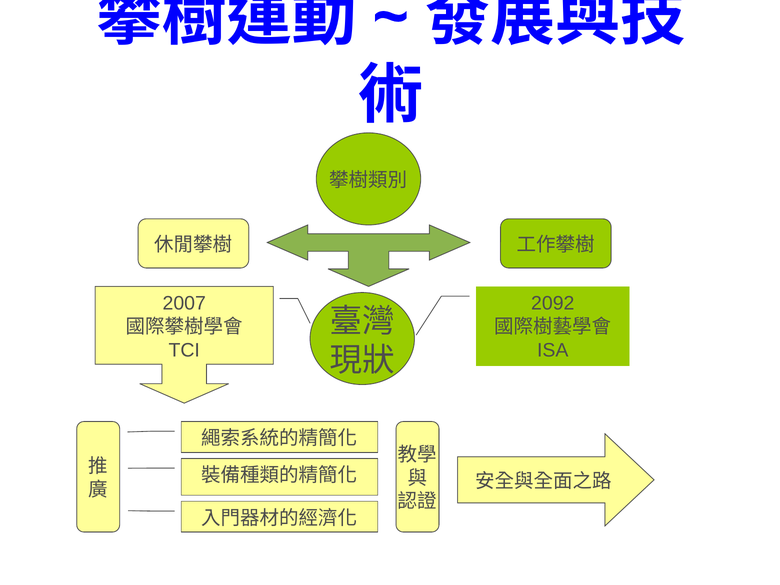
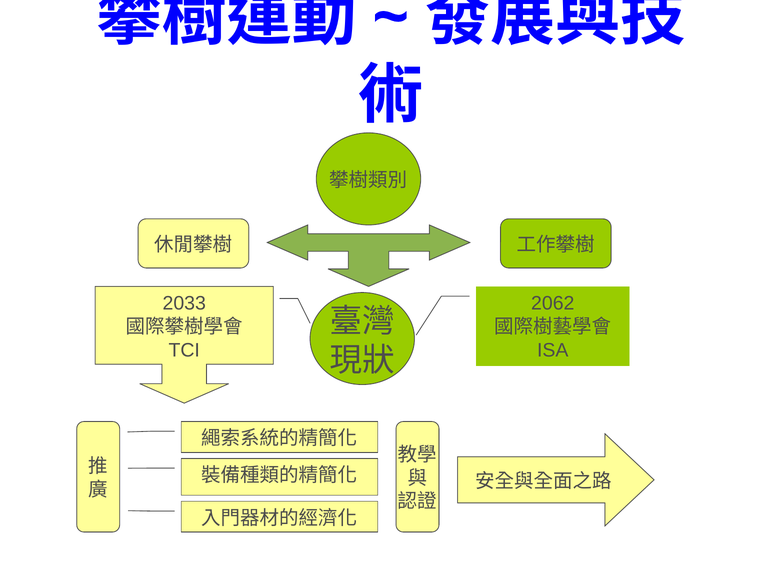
2007: 2007 -> 2033 (184, 303)
2092: 2092 -> 2062 (553, 303)
